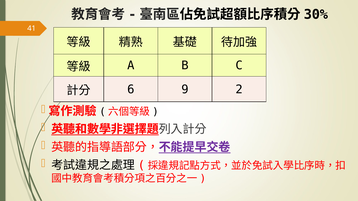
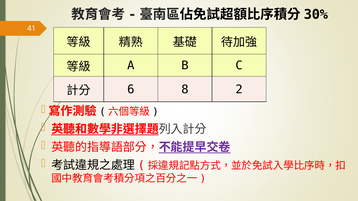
9: 9 -> 8 (185, 90)
